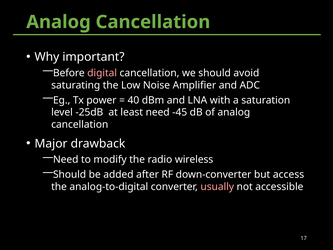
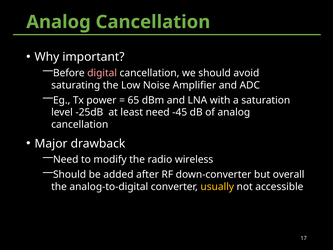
40: 40 -> 65 (133, 100)
access: access -> overall (289, 174)
usually colour: pink -> yellow (217, 187)
